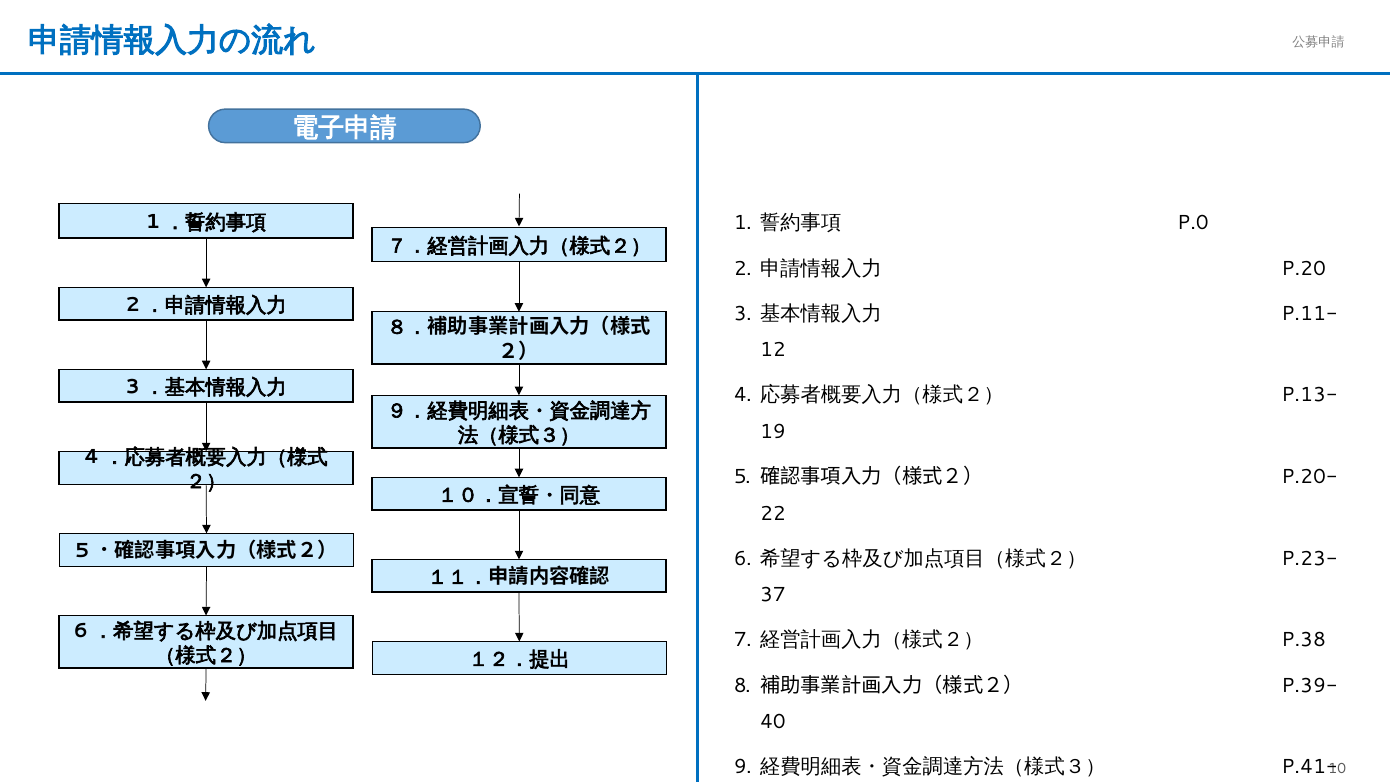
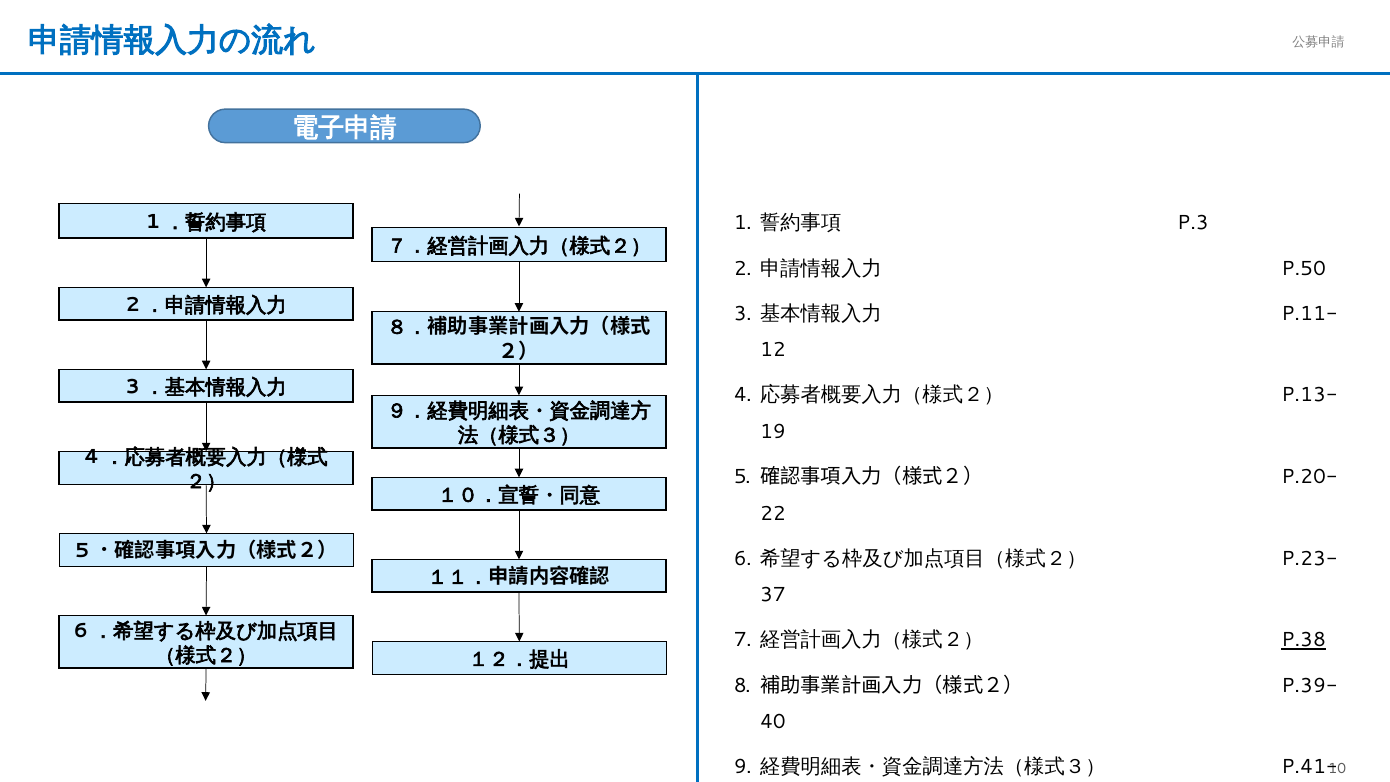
P.0: P.0 -> P.3 (1193, 223)
P.20: P.20 -> P.50 (1304, 268)
P.38 underline: none -> present (1304, 640)
